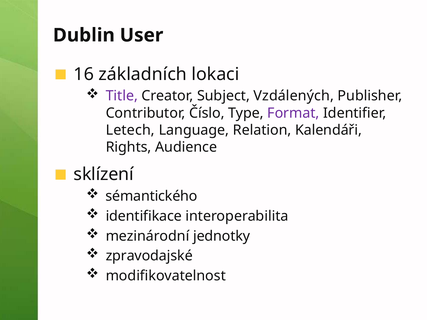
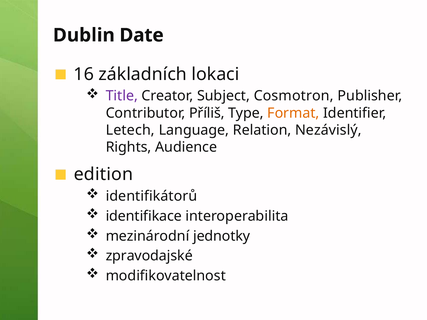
User: User -> Date (142, 35)
Vzdálených: Vzdálených -> Cosmotron (294, 96)
Číslo: Číslo -> Příliš (207, 113)
Format colour: purple -> orange (293, 113)
Kalendáři: Kalendáři -> Nezávislý (328, 130)
sklízení: sklízení -> edition (103, 175)
sémantického: sémantického -> identifikátorů (151, 196)
